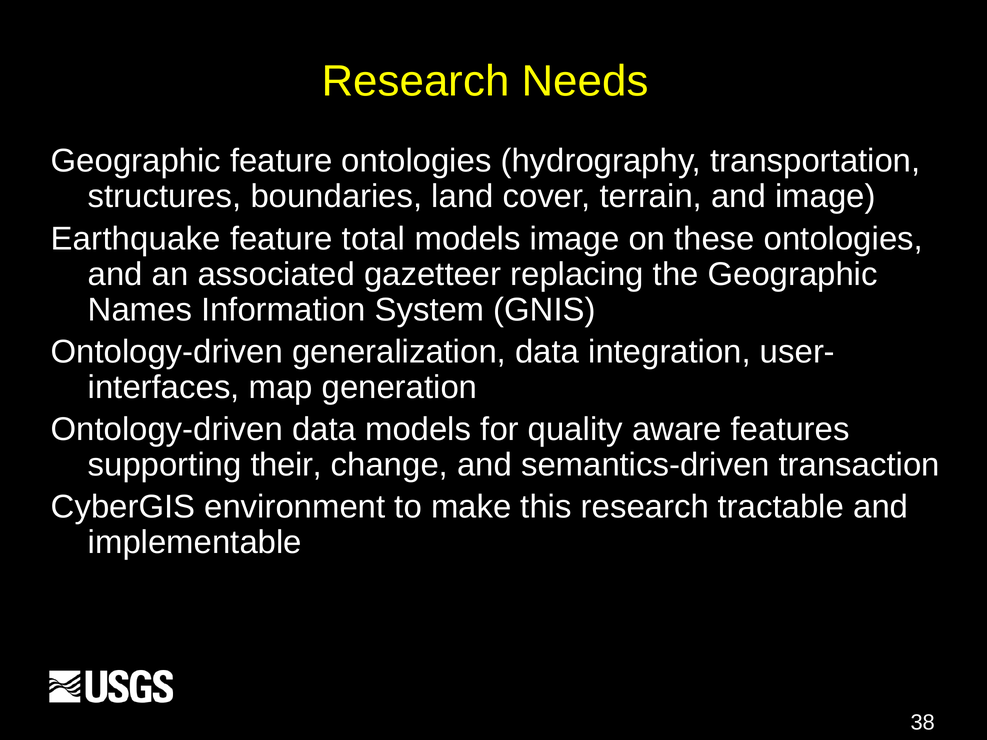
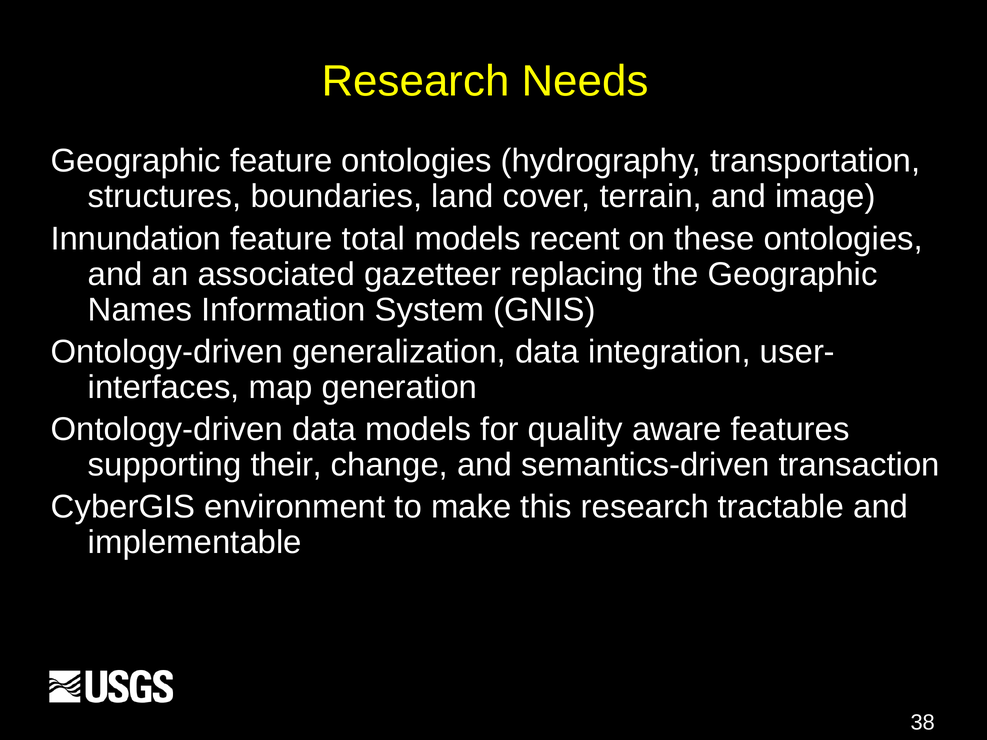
Earthquake: Earthquake -> Innundation (136, 239)
models image: image -> recent (575, 239)
